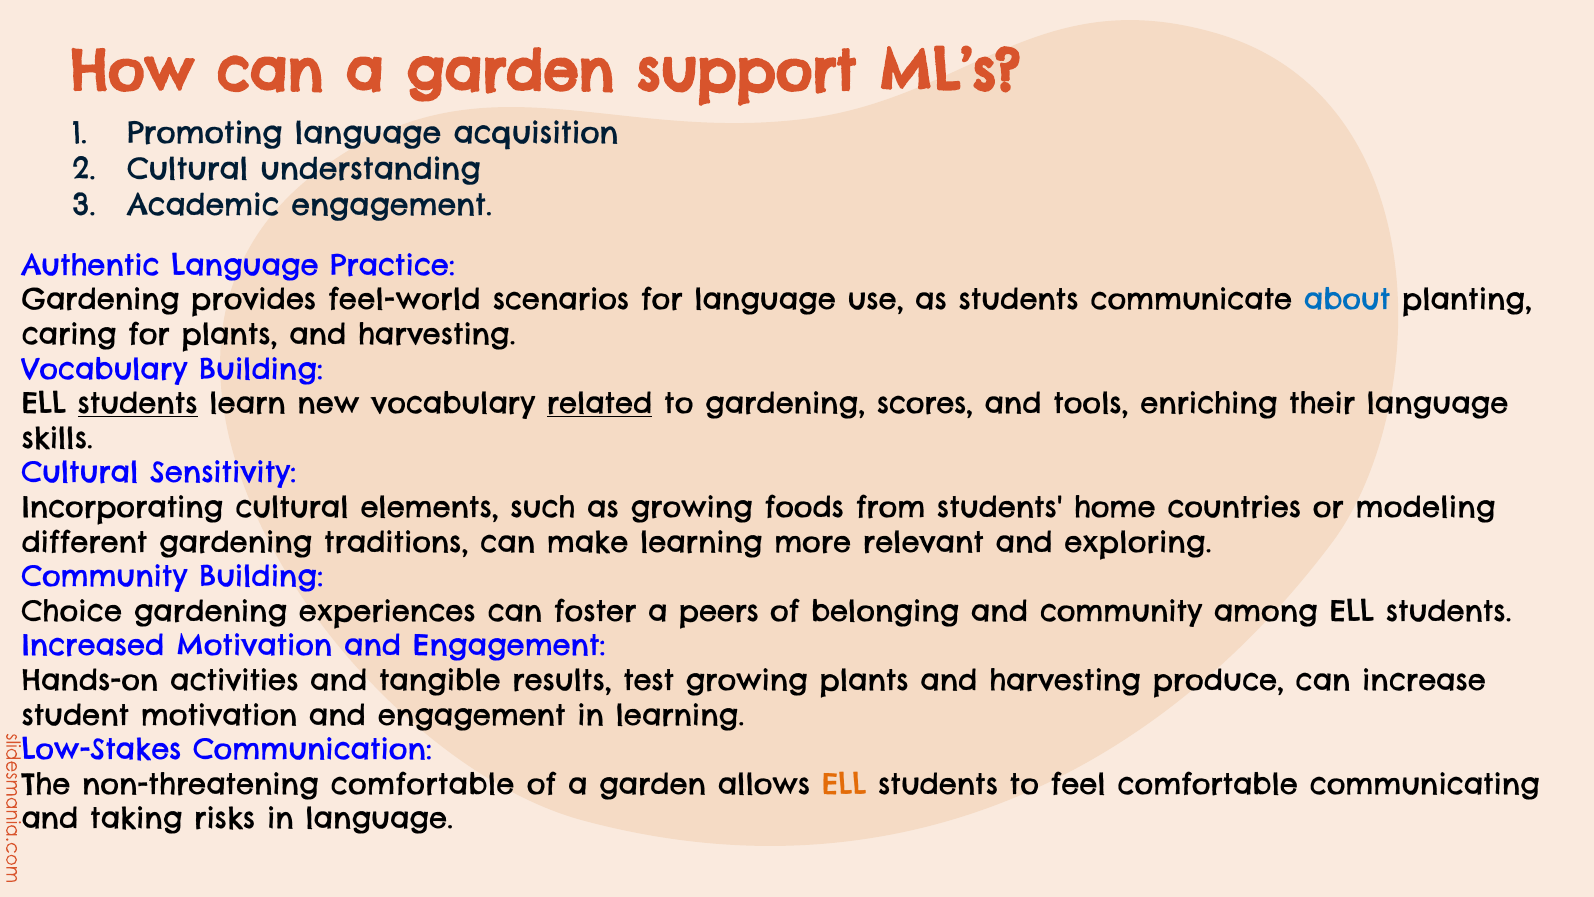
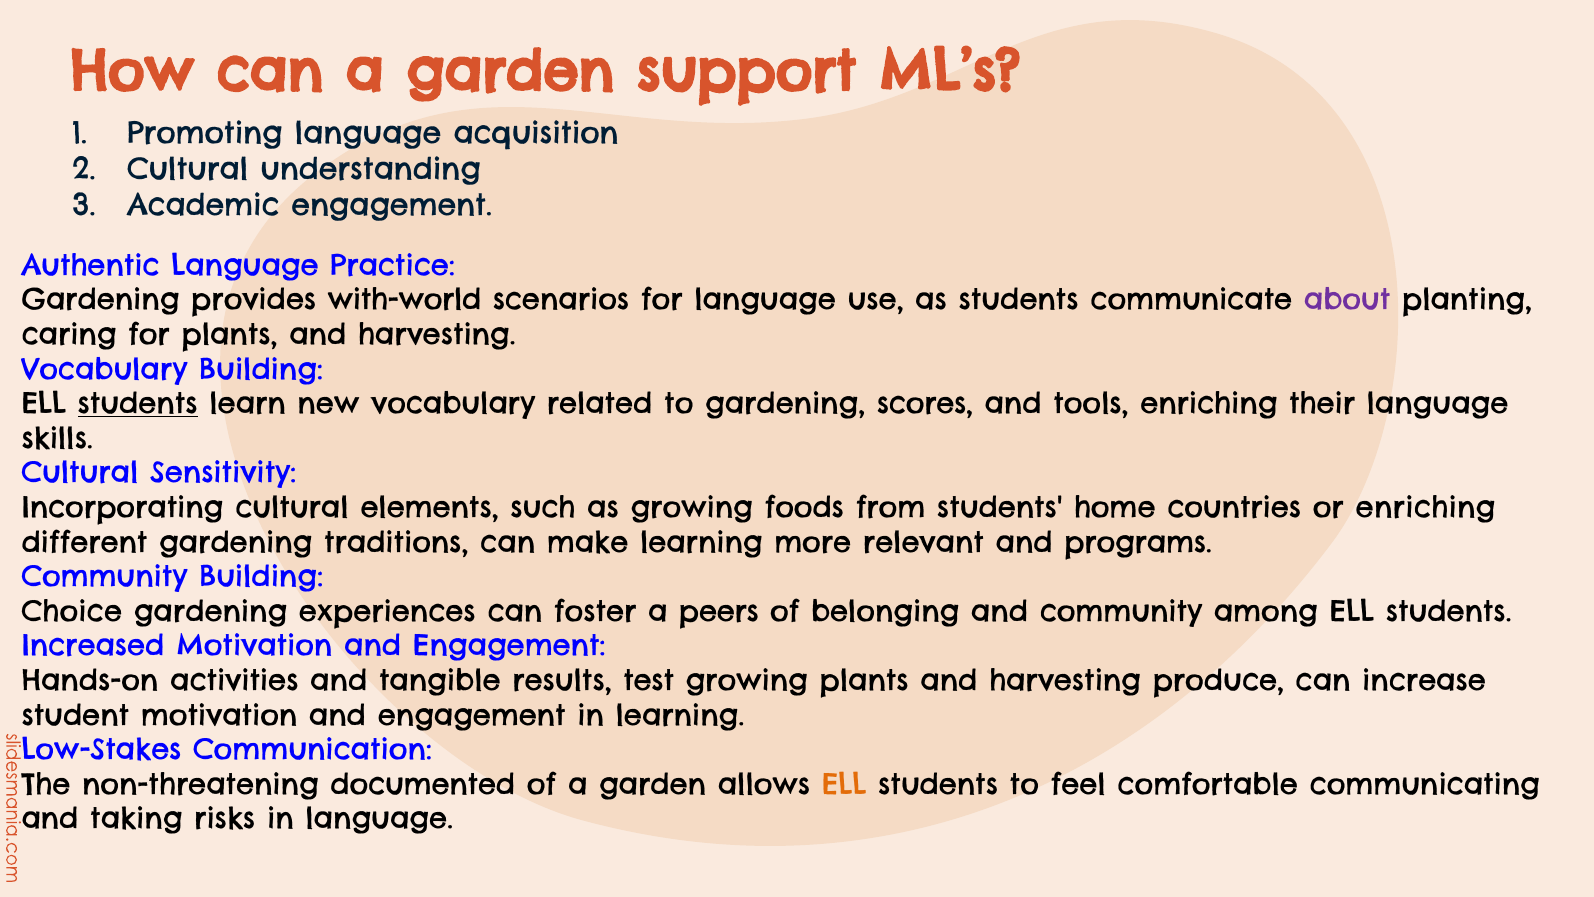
feel-world: feel-world -> with-world (405, 300)
about colour: blue -> purple (1347, 300)
related underline: present -> none (600, 404)
or modeling: modeling -> enriching (1426, 508)
exploring: exploring -> programs (1138, 542)
non-threatening comfortable: comfortable -> documented (423, 784)
